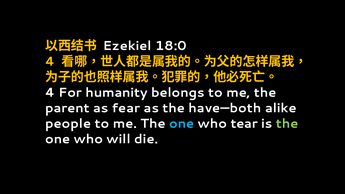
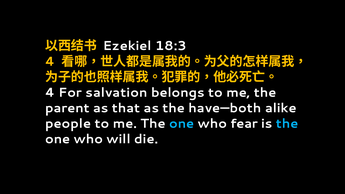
18:0: 18:0 -> 18:3 (171, 46)
humanity: humanity -> salvation (116, 93)
fear: fear -> that (126, 108)
tear: tear -> fear (244, 124)
the colour: light green -> light blue (287, 124)
